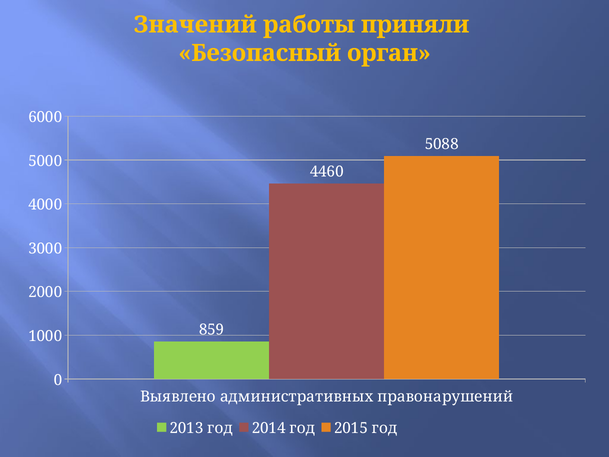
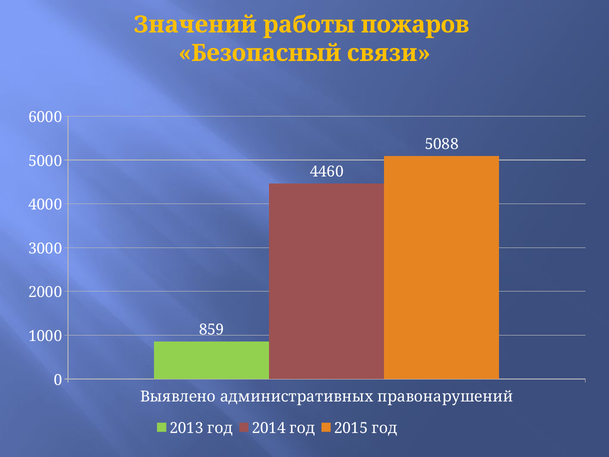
приняли: приняли -> пожаров (415, 25)
орган: орган -> связи (389, 53)
